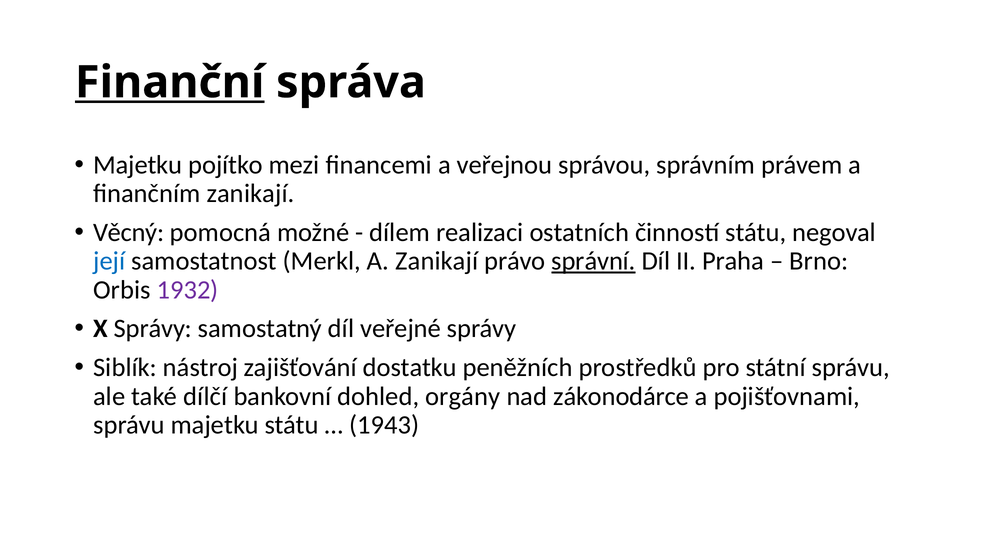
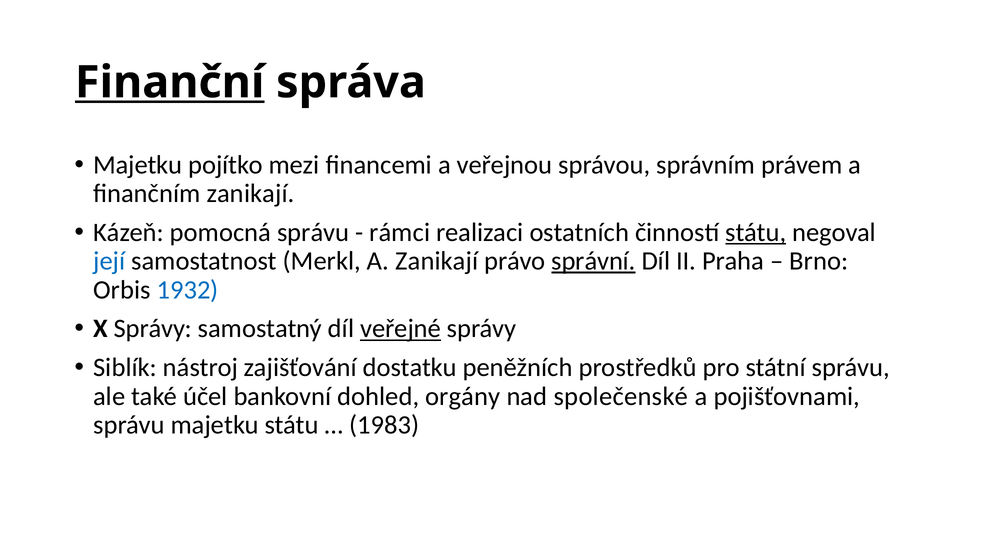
Věcný: Věcný -> Kázeň (129, 233)
pomocná možné: možné -> správu (313, 233)
dílem: dílem -> rámci (400, 233)
státu underline: none -> present (756, 233)
1932 colour: purple -> blue (188, 290)
veřejné underline: none -> present (401, 329)
dílčí: dílčí -> účel (205, 397)
zákonodárce: zákonodárce -> společenské (621, 397)
1943: 1943 -> 1983 (384, 425)
